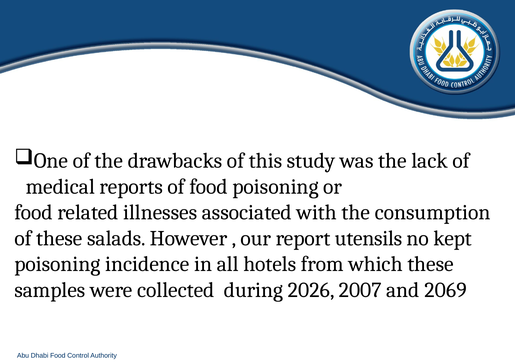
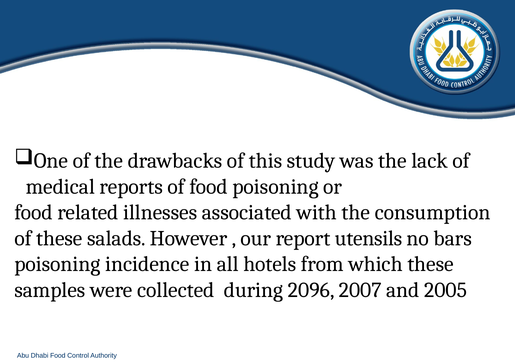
kept: kept -> bars (453, 238)
2026: 2026 -> 2096 (311, 290)
2069: 2069 -> 2005 (446, 290)
